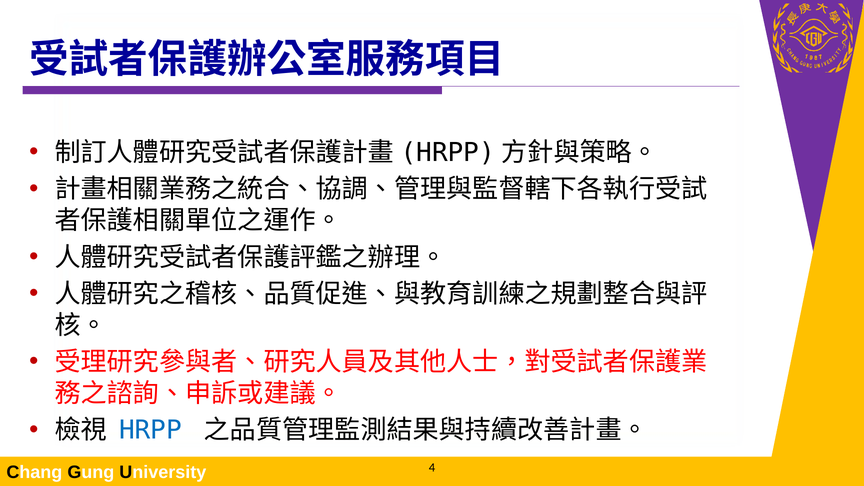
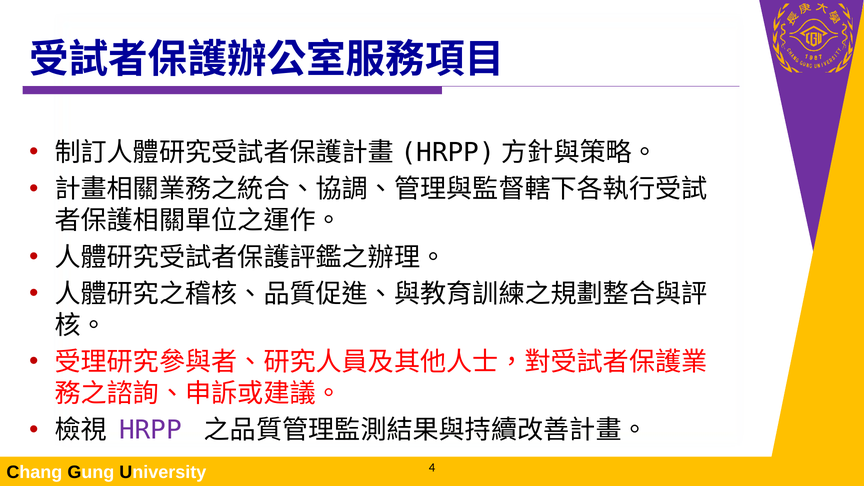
HRPP colour: blue -> purple (150, 430)
